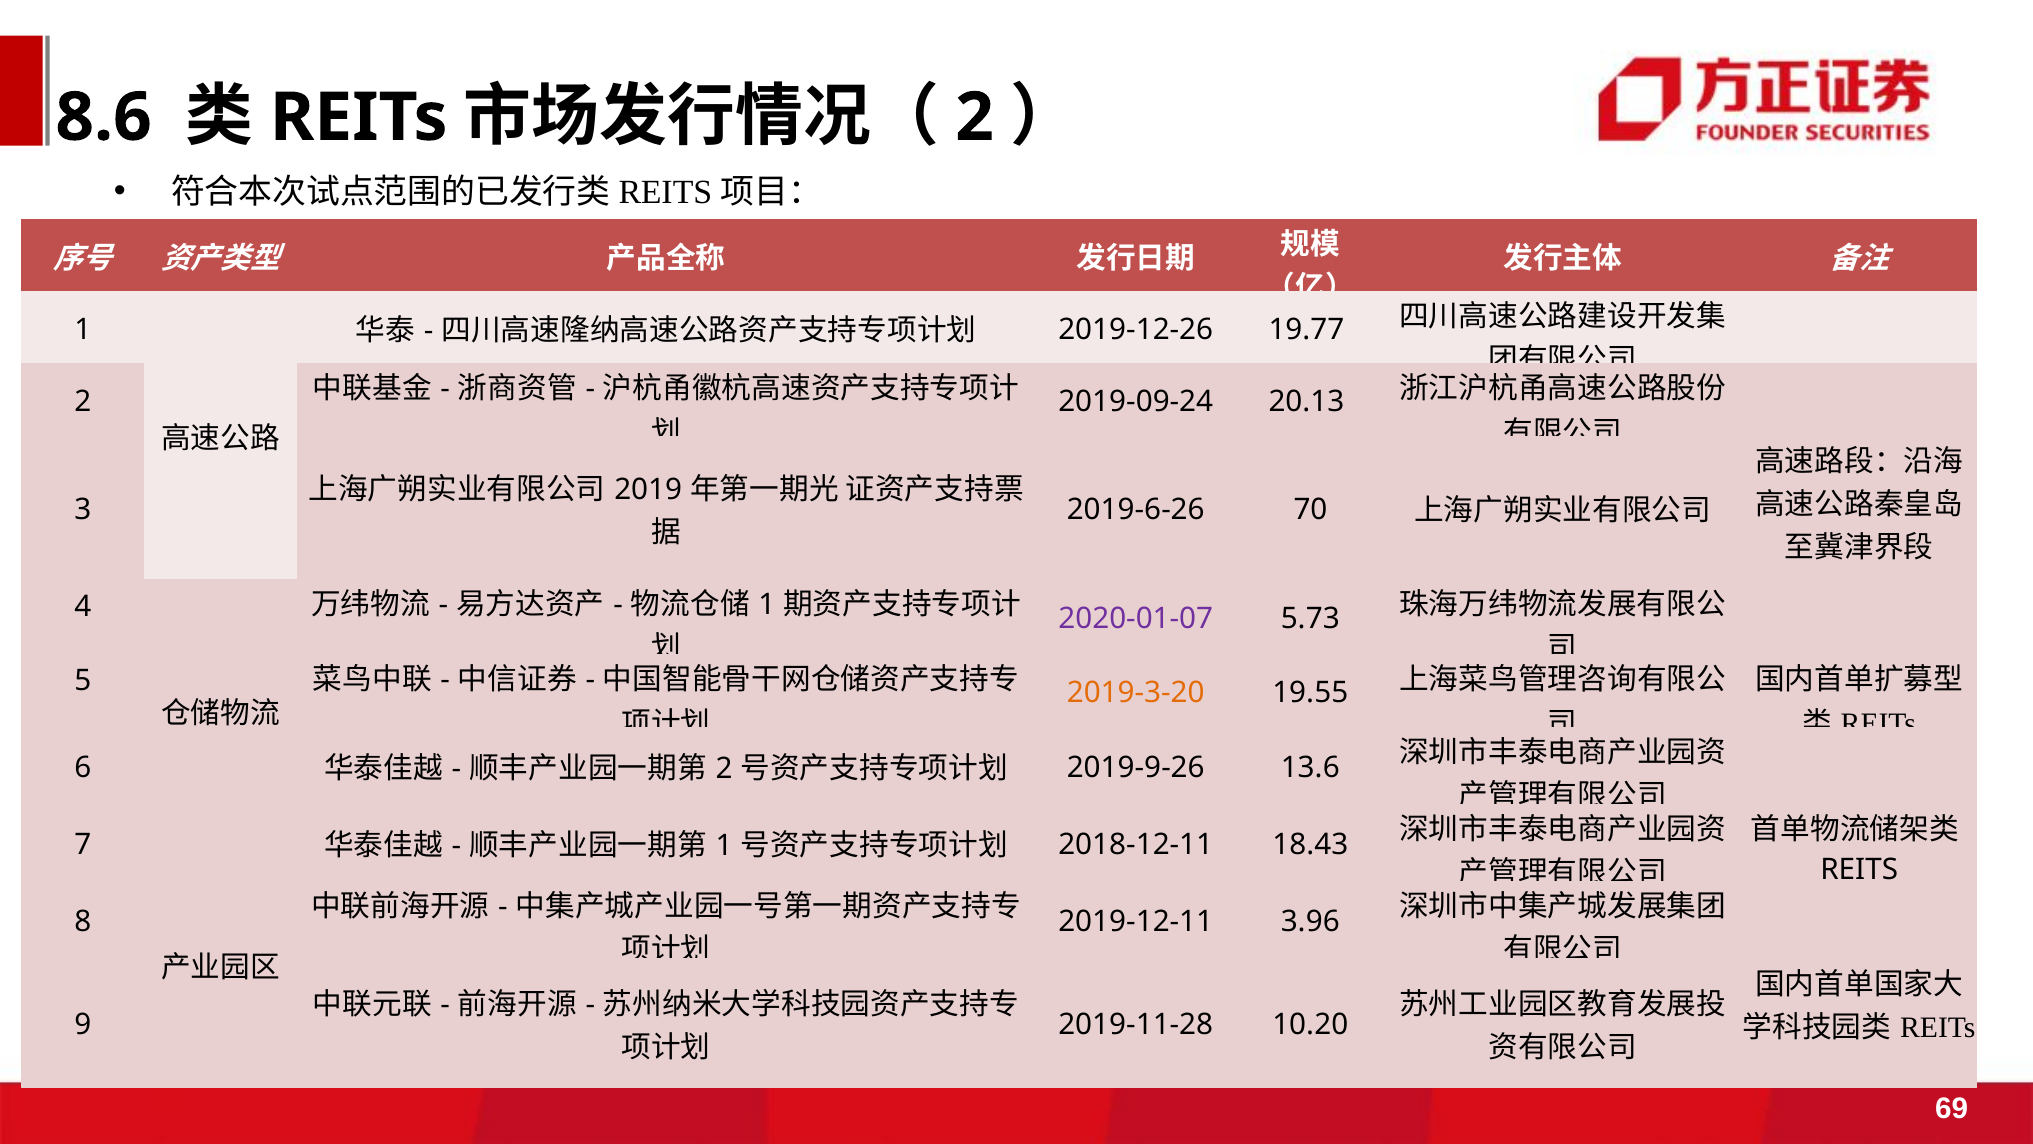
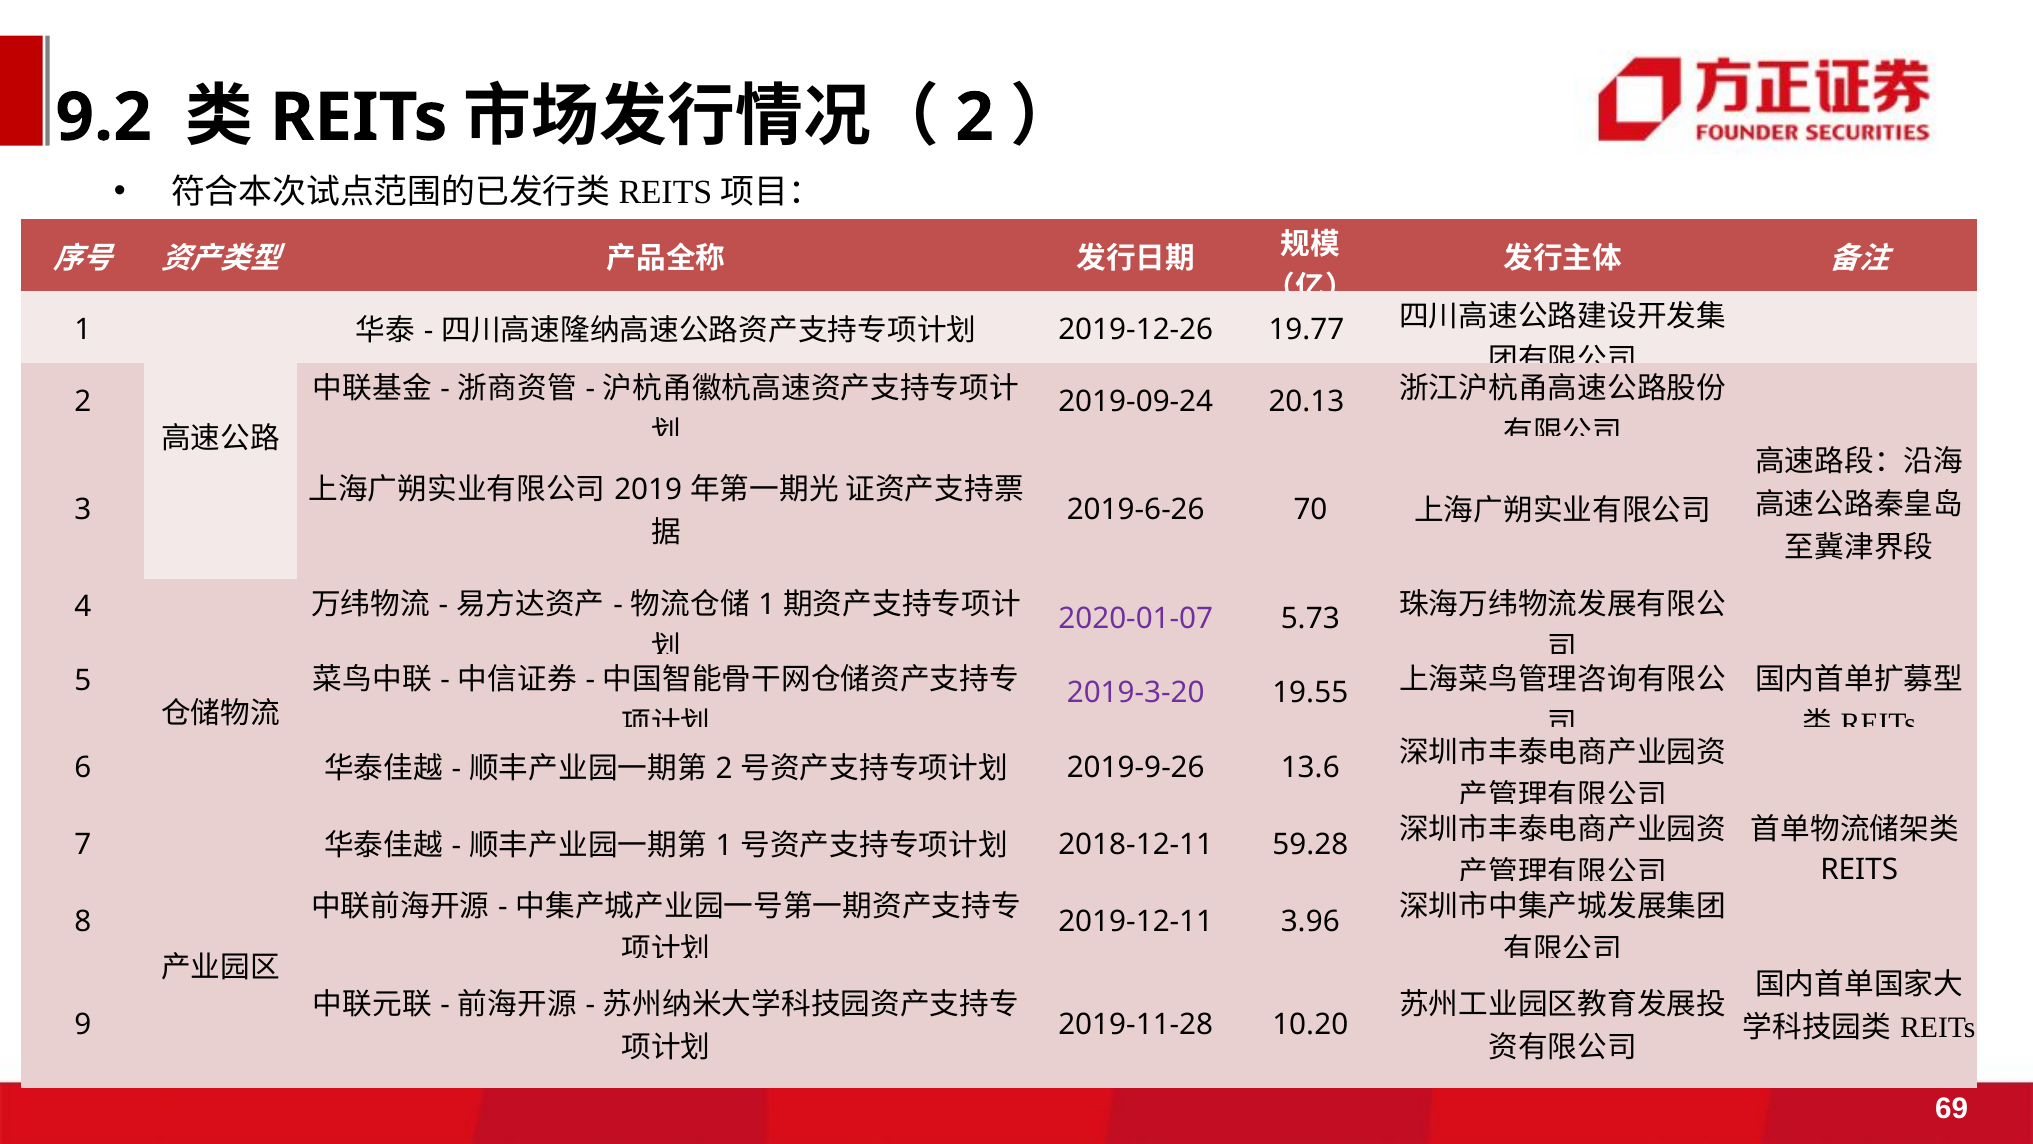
8.6: 8.6 -> 9.2 (104, 118)
2019-3-20 colour: orange -> purple (1136, 692)
18.43: 18.43 -> 59.28 (1310, 844)
